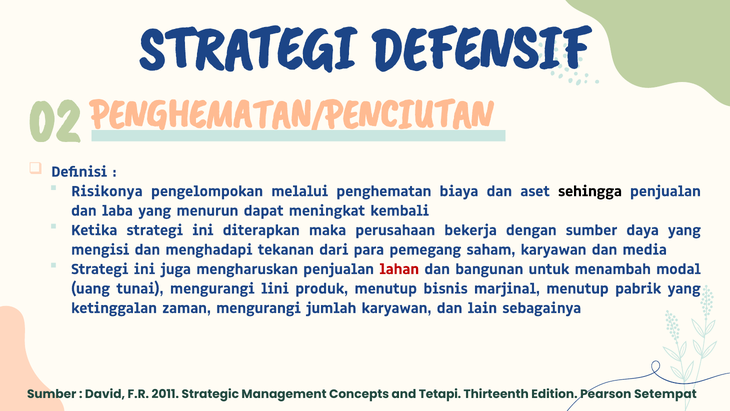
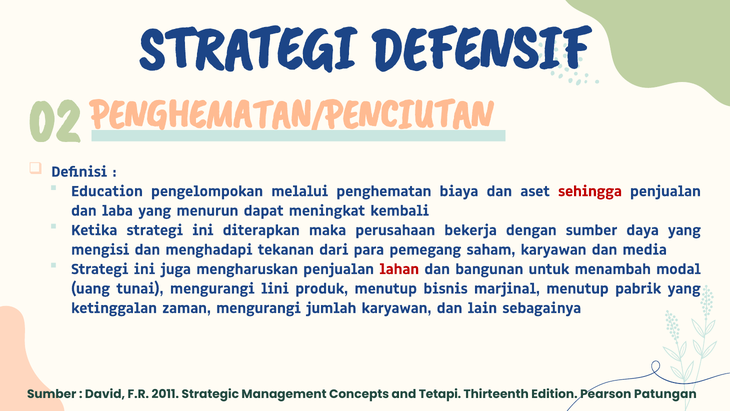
Risikonya: Risikonya -> Education (107, 191)
sehingga colour: black -> red (590, 191)
Setempat: Setempat -> Patungan (665, 394)
